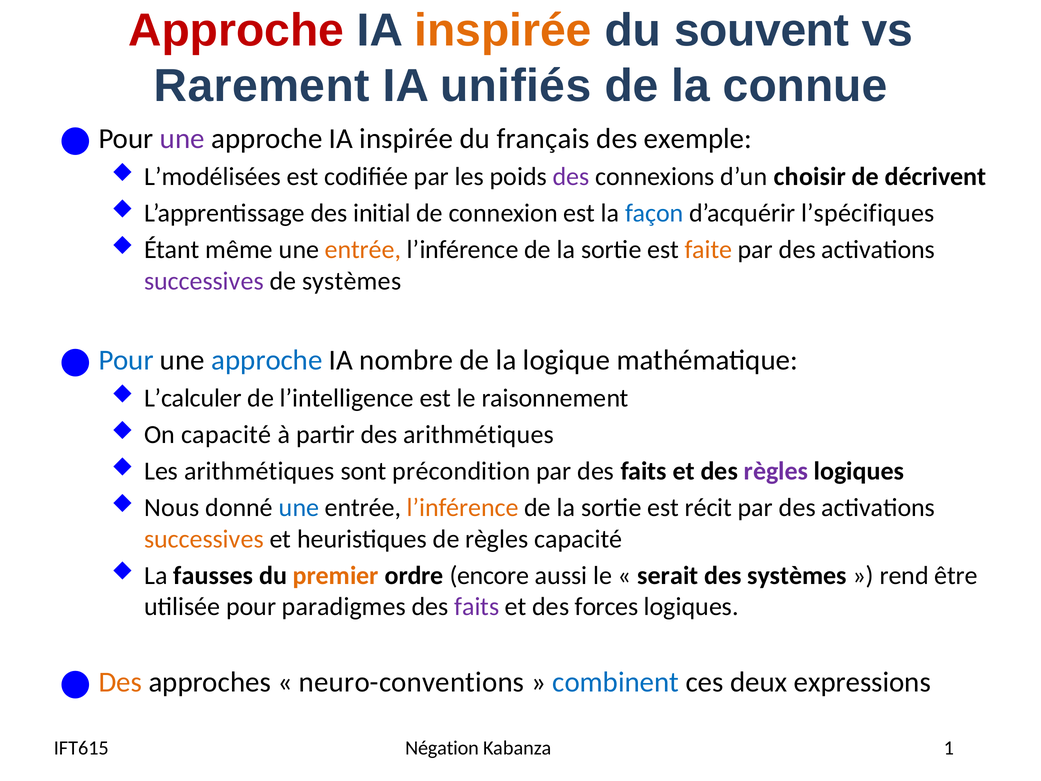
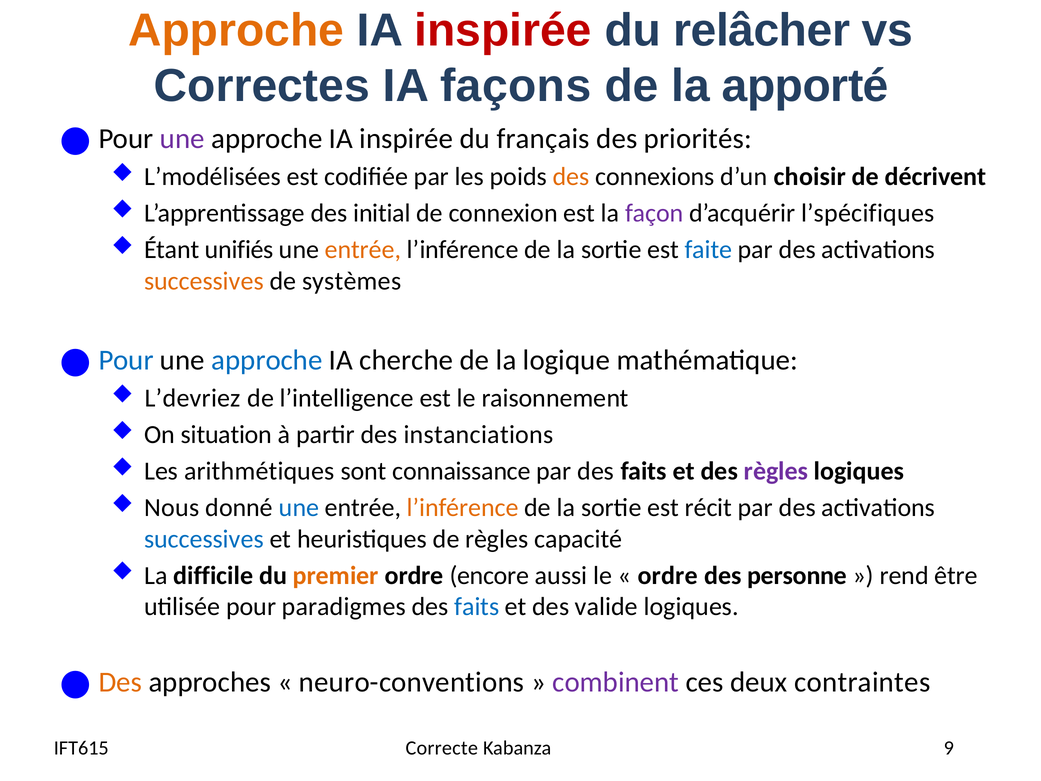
Approche colour: red -> orange (236, 30)
inspirée colour: orange -> red (503, 30)
souvent: souvent -> relâcher (762, 30)
Rarement: Rarement -> Correctes (262, 86)
unifiés: unifiés -> façons (516, 86)
connue: connue -> apporté (805, 86)
exemple: exemple -> priorités (698, 139)
des colour: purple -> orange (571, 177)
façon colour: blue -> purple (654, 213)
même: même -> unifiés (239, 250)
faite colour: orange -> blue (708, 250)
successives colour: purple -> orange (204, 281)
nombre: nombre -> cherche (406, 360)
L’calculer: L’calculer -> L’devriez (193, 398)
On capacité: capacité -> situation (226, 435)
des arithmétiques: arithmétiques -> instanciations (478, 435)
précondition: précondition -> connaissance (462, 471)
successives colour: orange -> blue (204, 539)
fausses: fausses -> difficile (213, 575)
serait: serait -> ordre (668, 575)
des systèmes: systèmes -> personne (797, 575)
faits colour: purple -> blue (477, 606)
forces: forces -> valide (606, 606)
combinent colour: blue -> purple (616, 682)
expressions: expressions -> contraintes (862, 682)
Négation: Négation -> Correcte (442, 748)
1: 1 -> 9 (949, 748)
